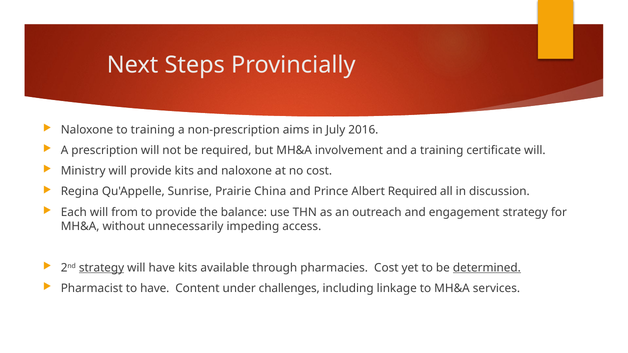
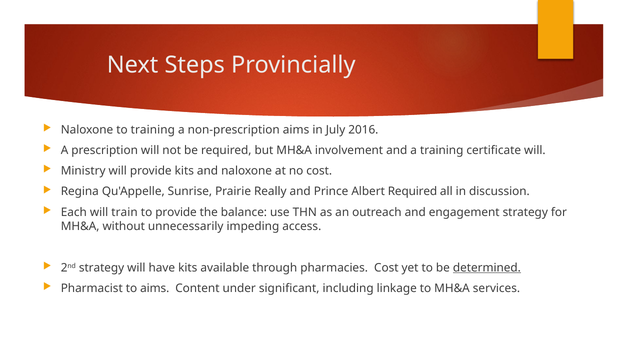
China: China -> Really (270, 192)
from: from -> train (124, 212)
strategy underline: present -> none (102, 268)
to have: have -> aims (155, 289)
challenges: challenges -> significant (289, 289)
